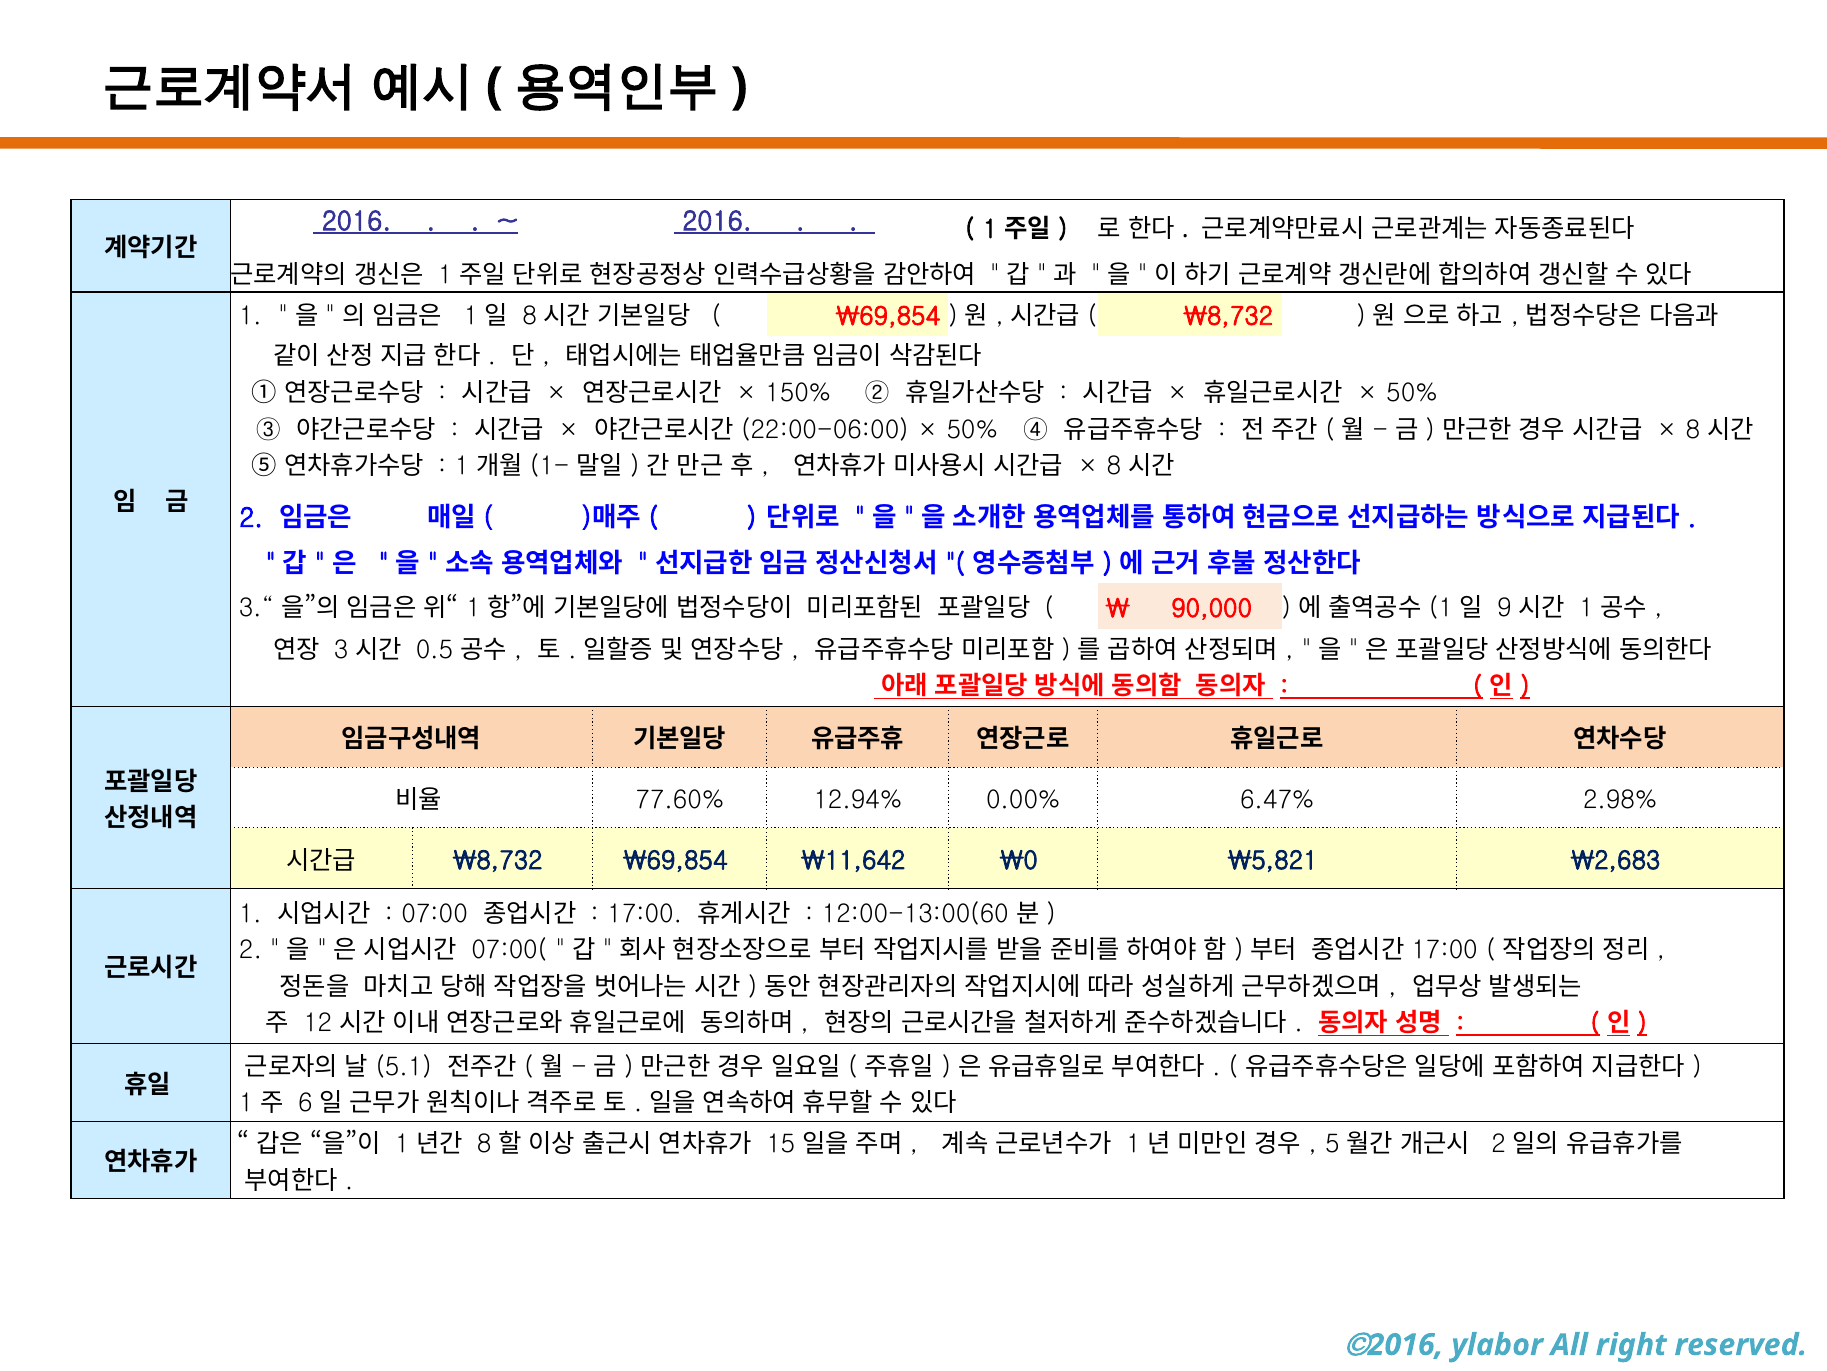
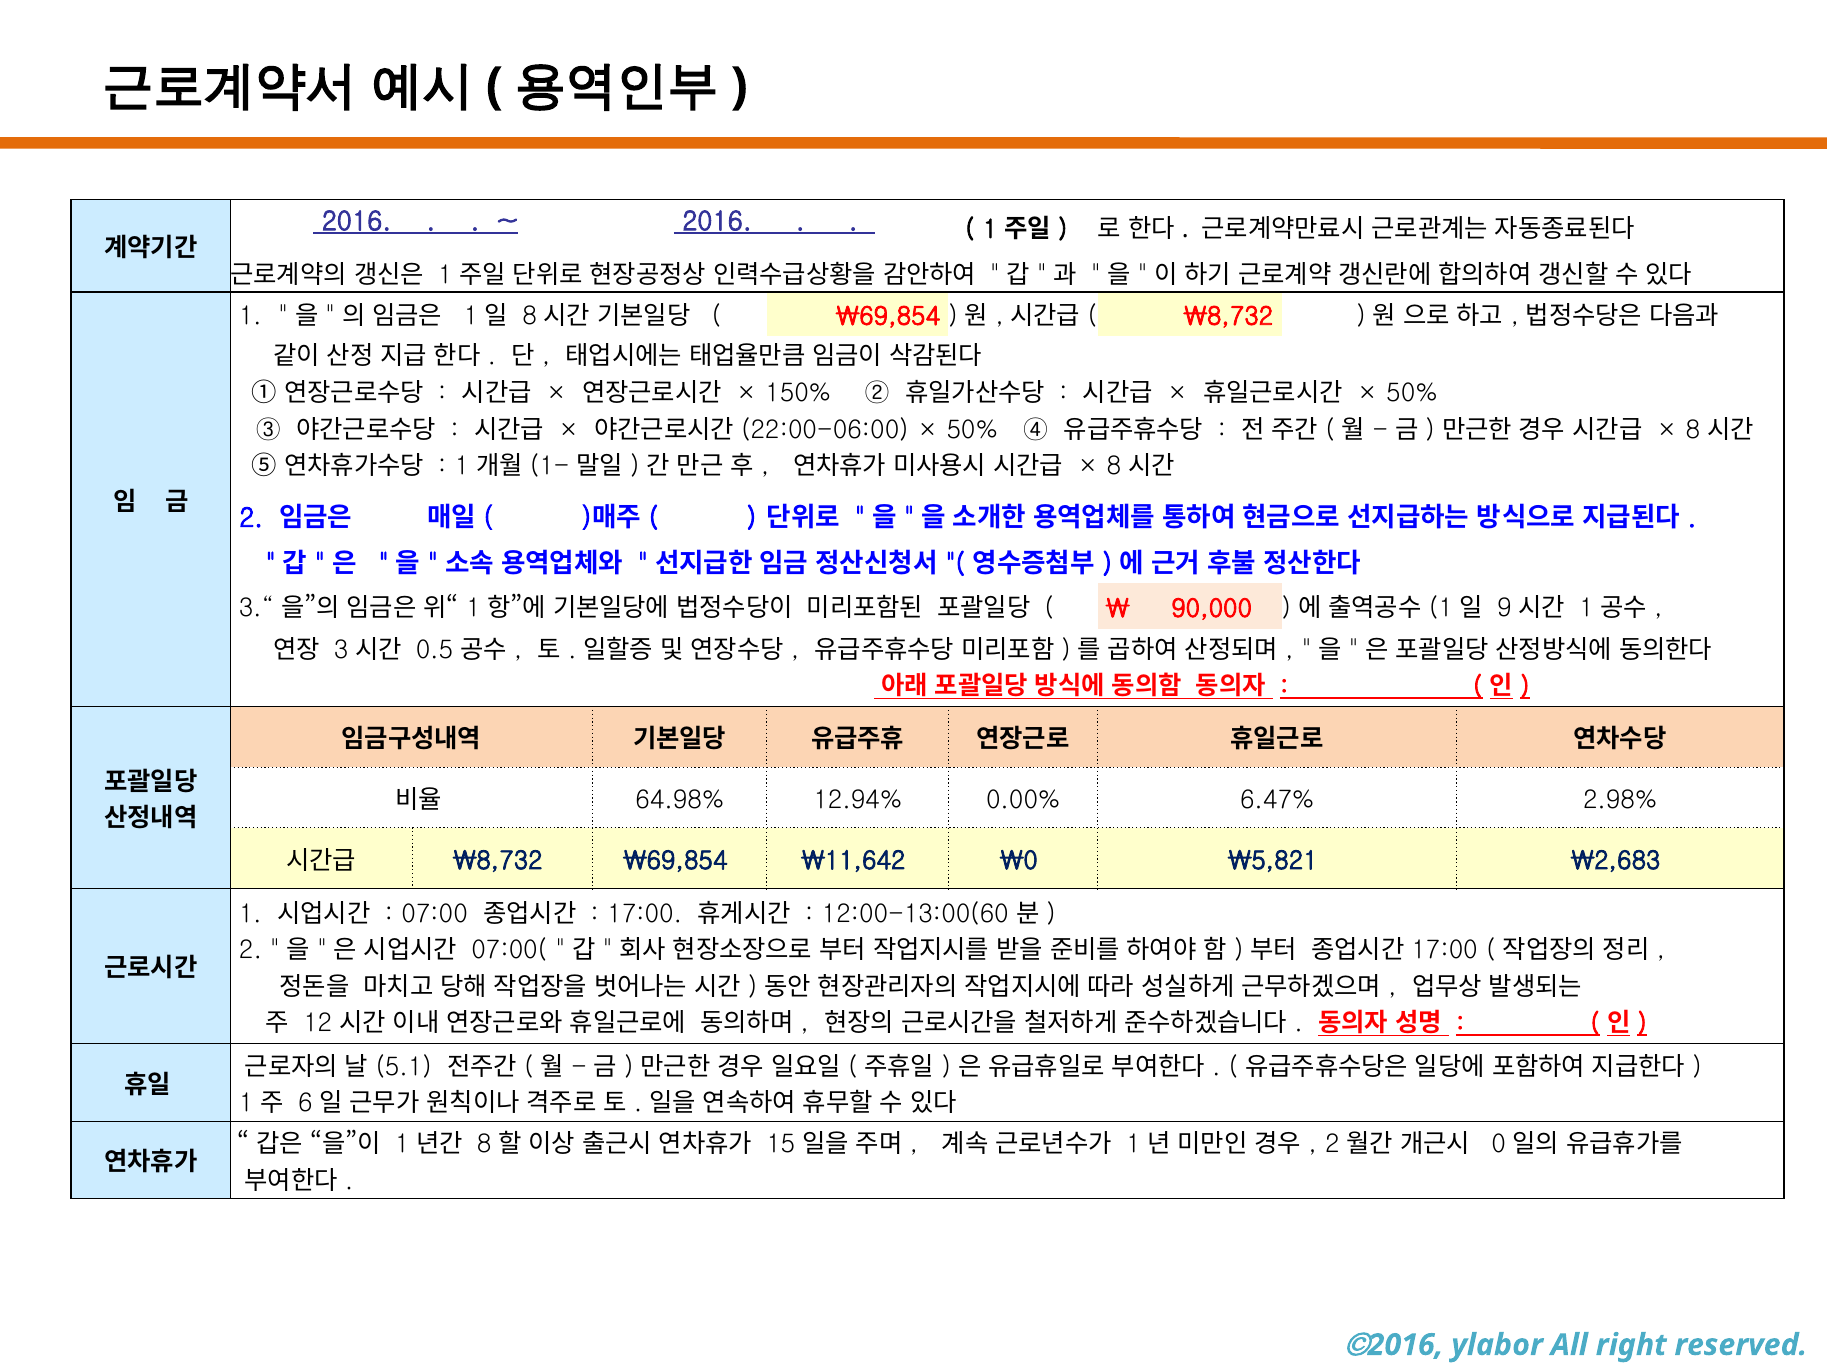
77.60%: 77.60% -> 64.98% (680, 800)
5: 5 -> 2 (1332, 1144)
2: 2 -> 0 (1499, 1144)
